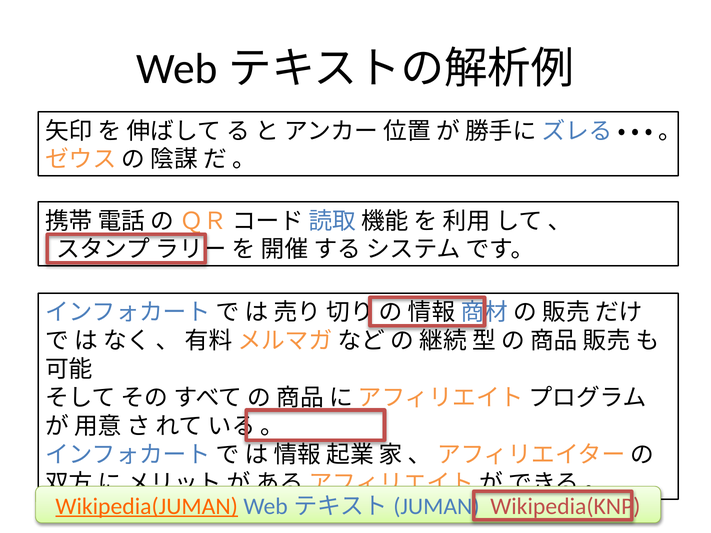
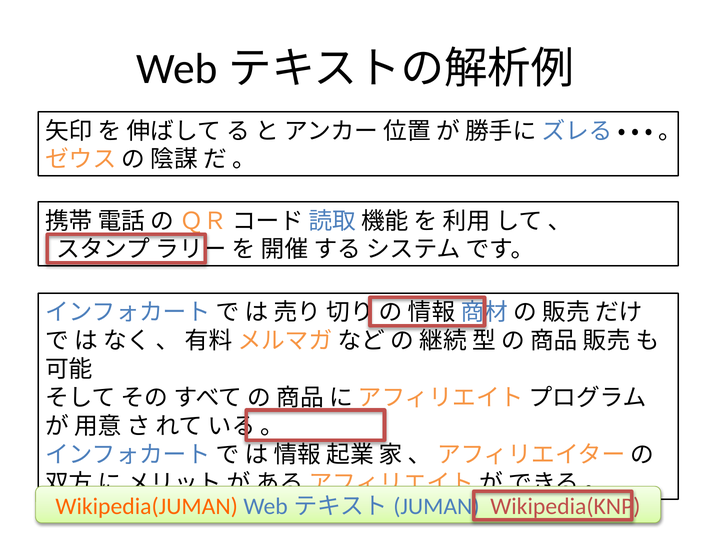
Wikipedia(JUMAN underline: present -> none (147, 506)
